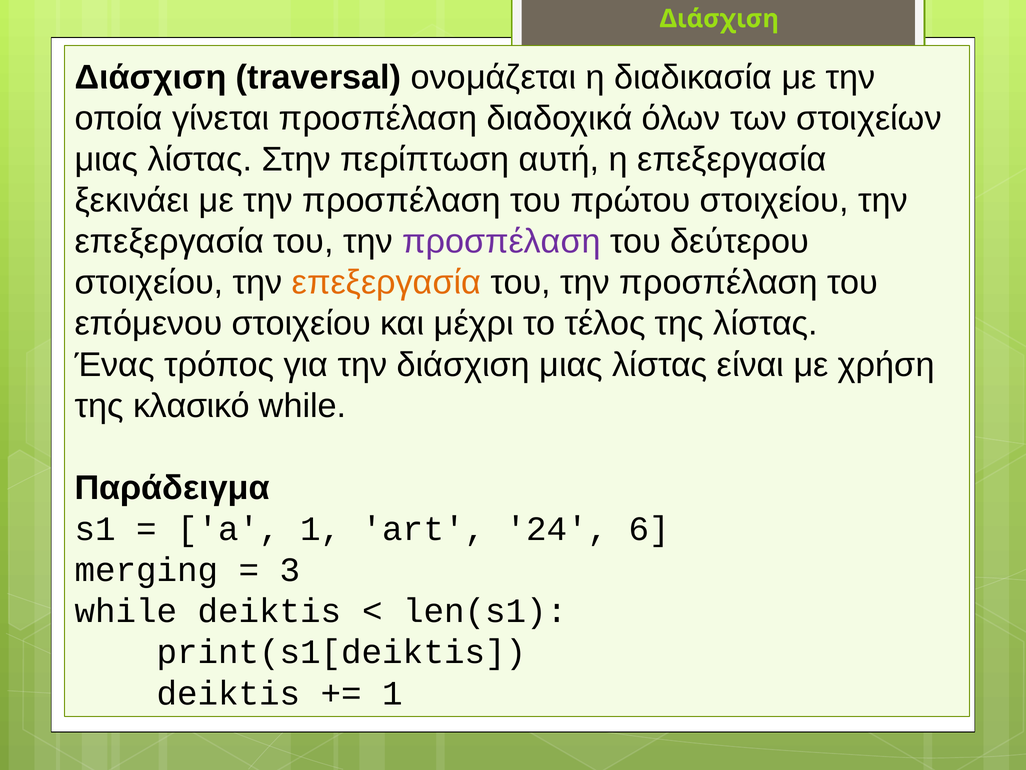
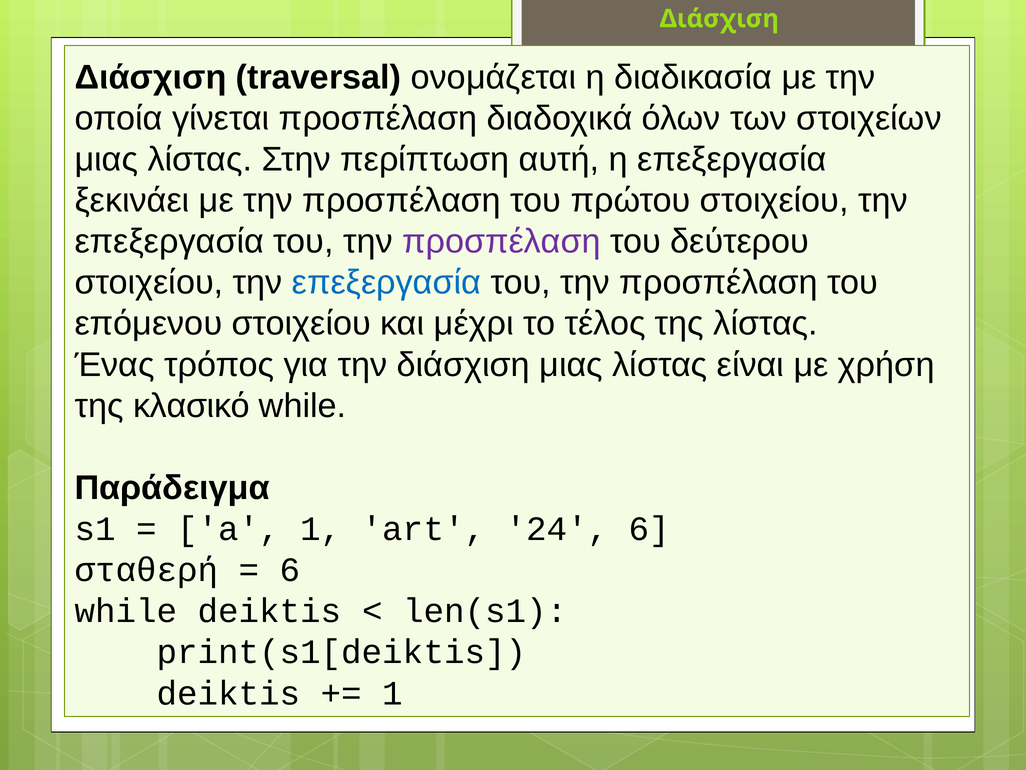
επεξεργασία colour: orange -> blue (387, 282)
merging: merging -> σταθερή (146, 570)
3: 3 -> 6 (290, 570)
